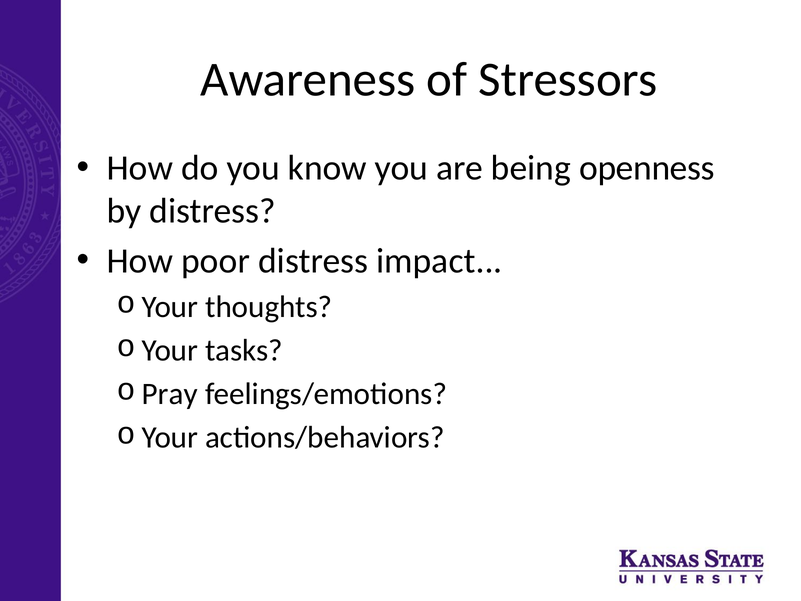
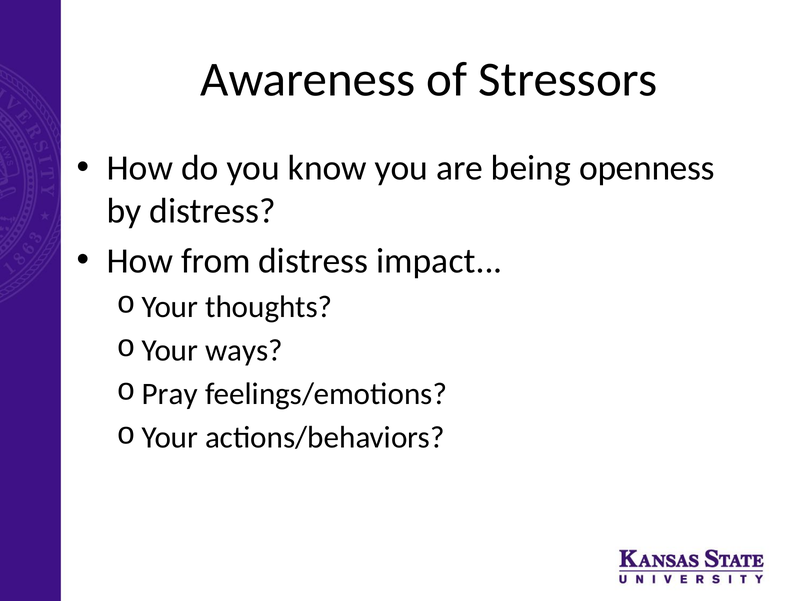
poor: poor -> from (216, 261)
tasks: tasks -> ways (244, 350)
